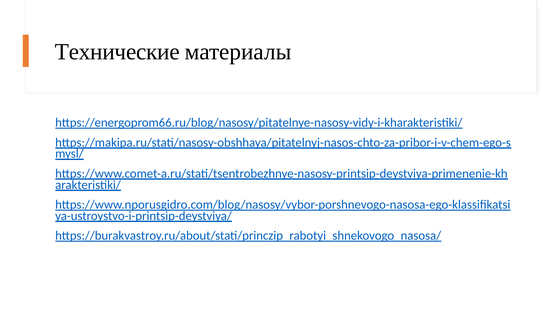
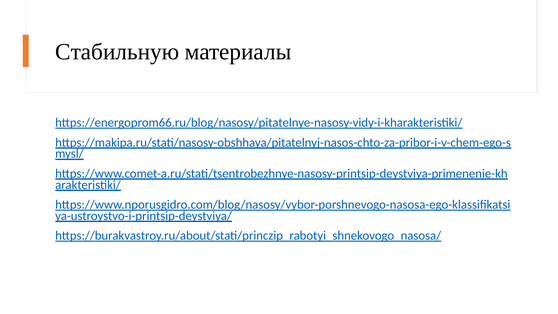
Технические: Технические -> Стабильную (117, 52)
